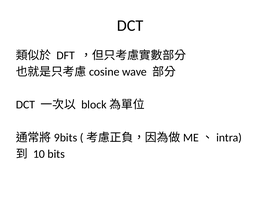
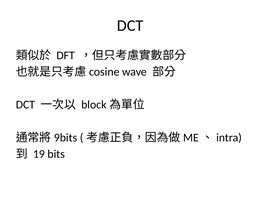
10: 10 -> 19 (39, 154)
